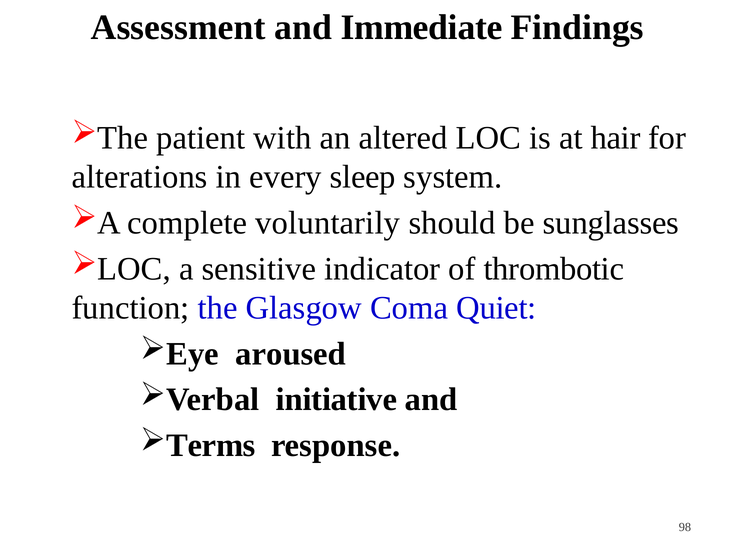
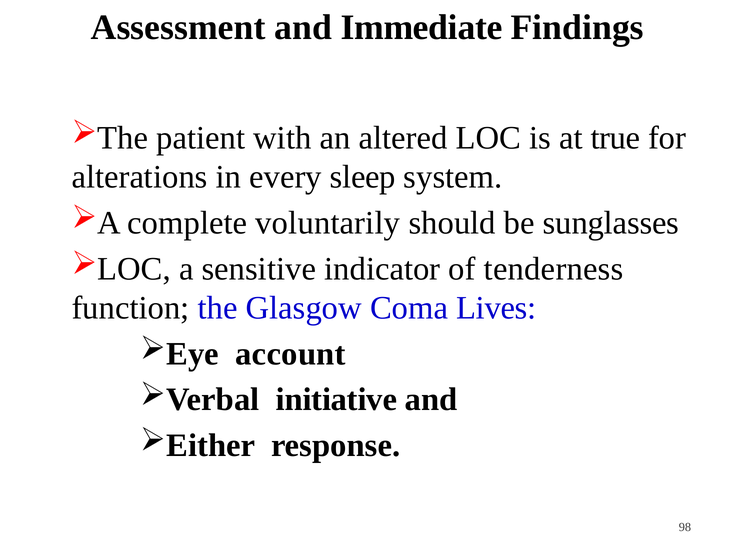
hair: hair -> true (616, 138)
thrombotic: thrombotic -> tenderness (554, 268)
Quiet: Quiet -> Lives (496, 308)
aroused: aroused -> account (291, 353)
Terms: Terms -> Either (211, 445)
